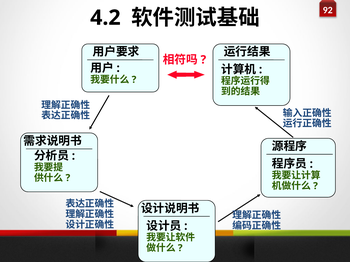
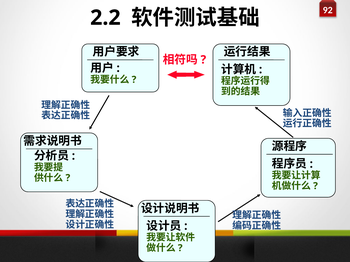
4.2: 4.2 -> 2.2 (105, 18)
